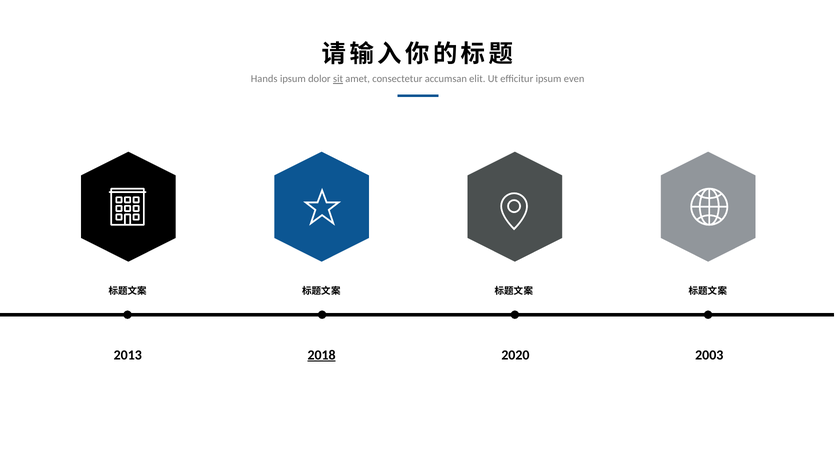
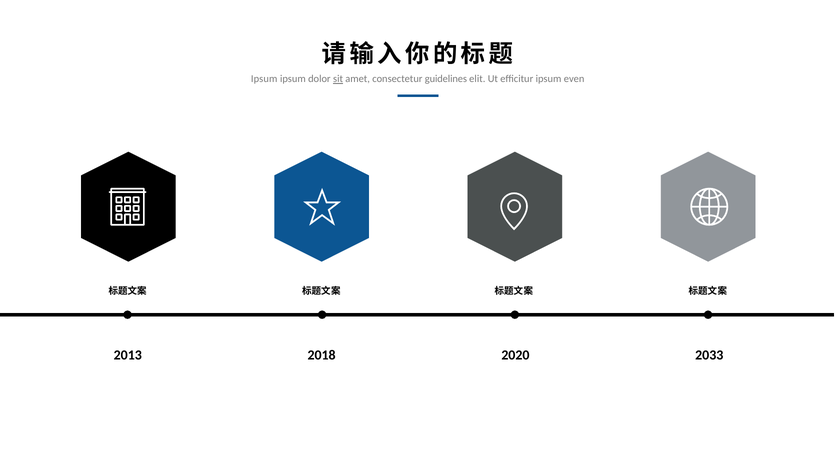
Hands: Hands -> Ipsum (264, 79)
accumsan: accumsan -> guidelines (446, 79)
2018 underline: present -> none (322, 355)
2003: 2003 -> 2033 (709, 355)
